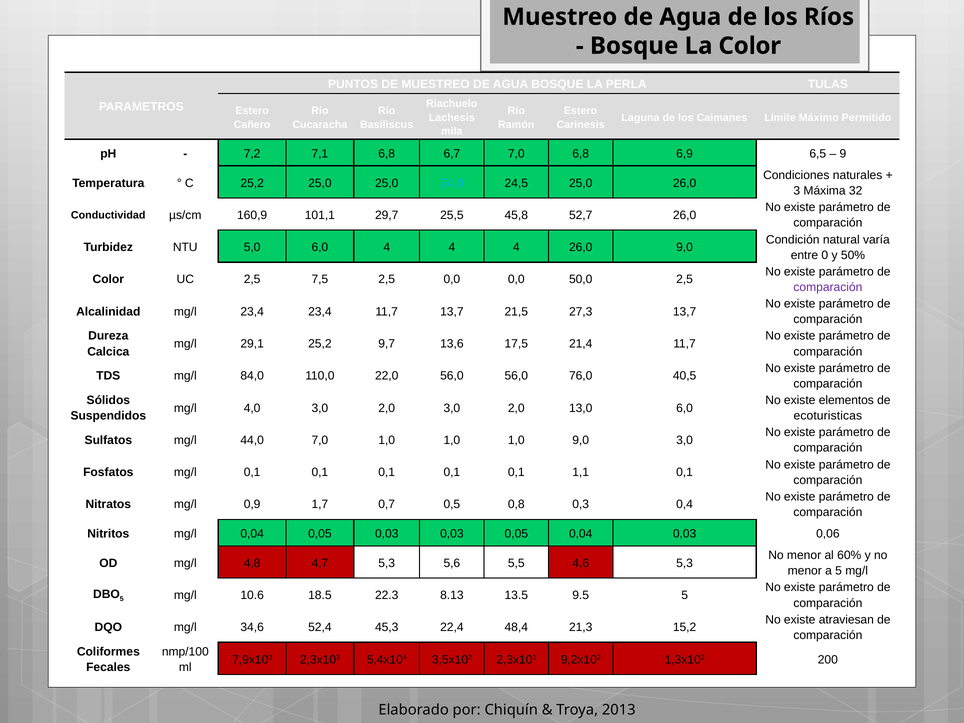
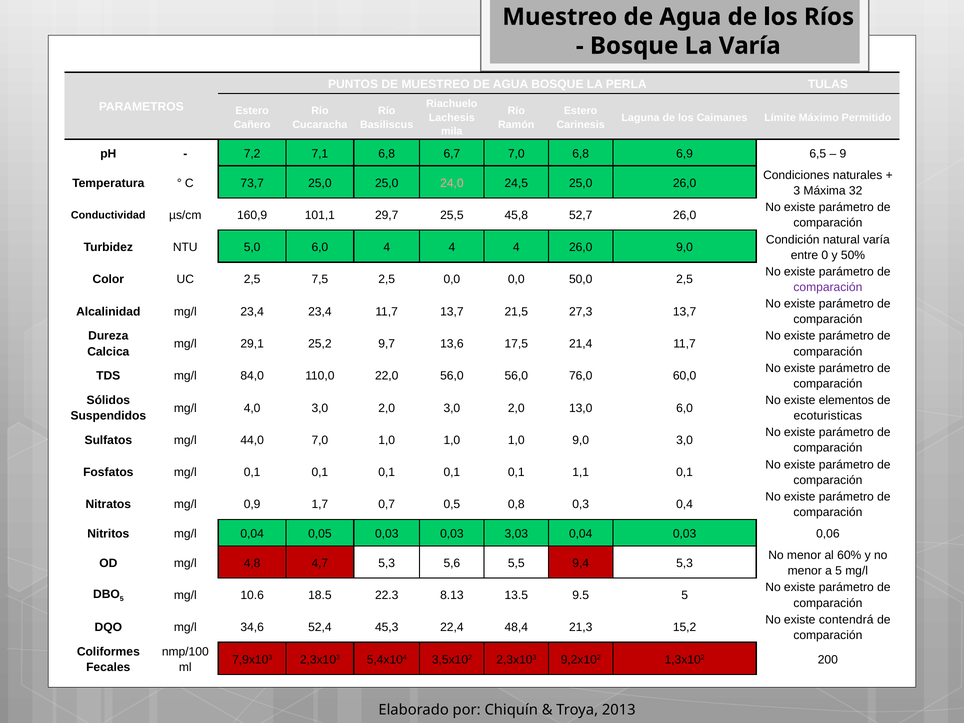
La Color: Color -> Varía (750, 46)
C 25,2: 25,2 -> 73,7 (252, 183)
24,0 colour: light blue -> pink (452, 183)
40,5: 40,5 -> 60,0 (685, 376)
0,03 0,05: 0,05 -> 3,03 (516, 534)
4,6: 4,6 -> 9,4 (581, 563)
atraviesan: atraviesan -> contendrá (846, 620)
